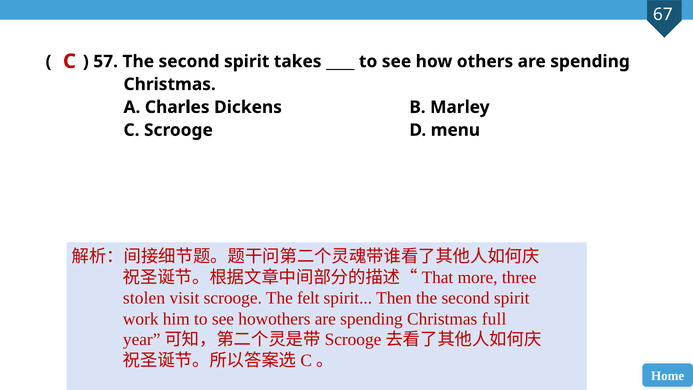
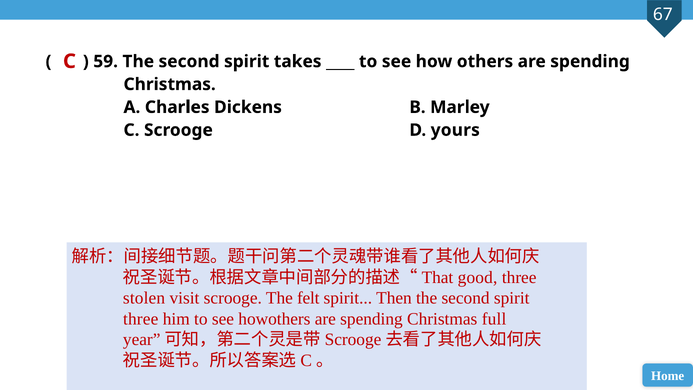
57: 57 -> 59 (106, 61)
menu: menu -> yours (455, 130)
more: more -> good (478, 277)
work: work -> three (141, 319)
